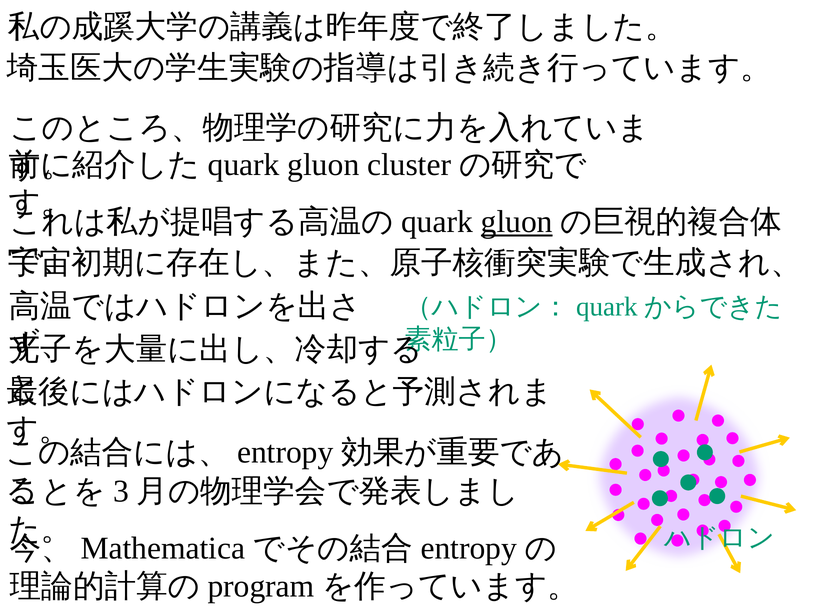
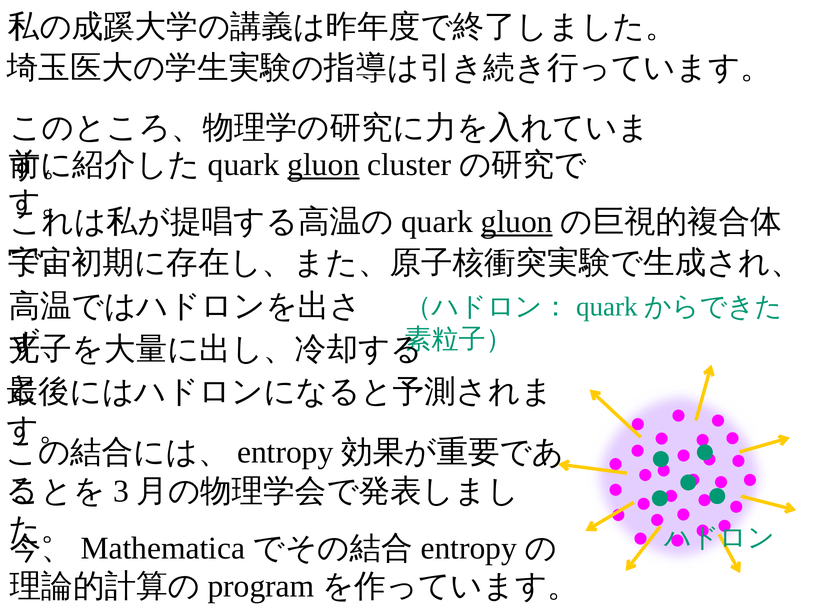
gluon underline: none -> present (323, 165)
